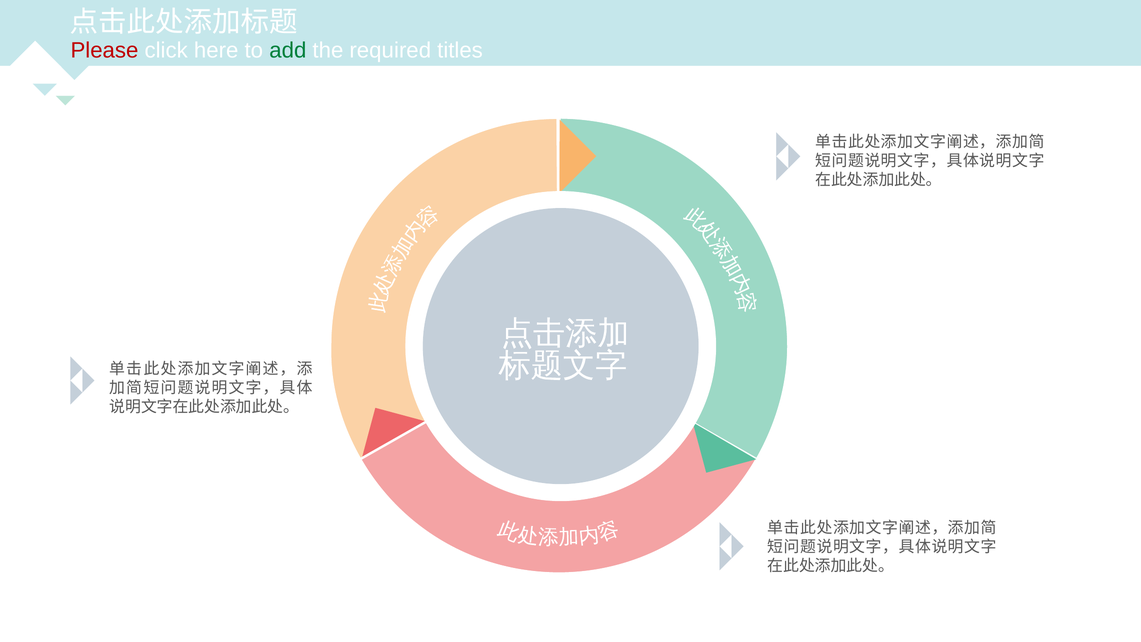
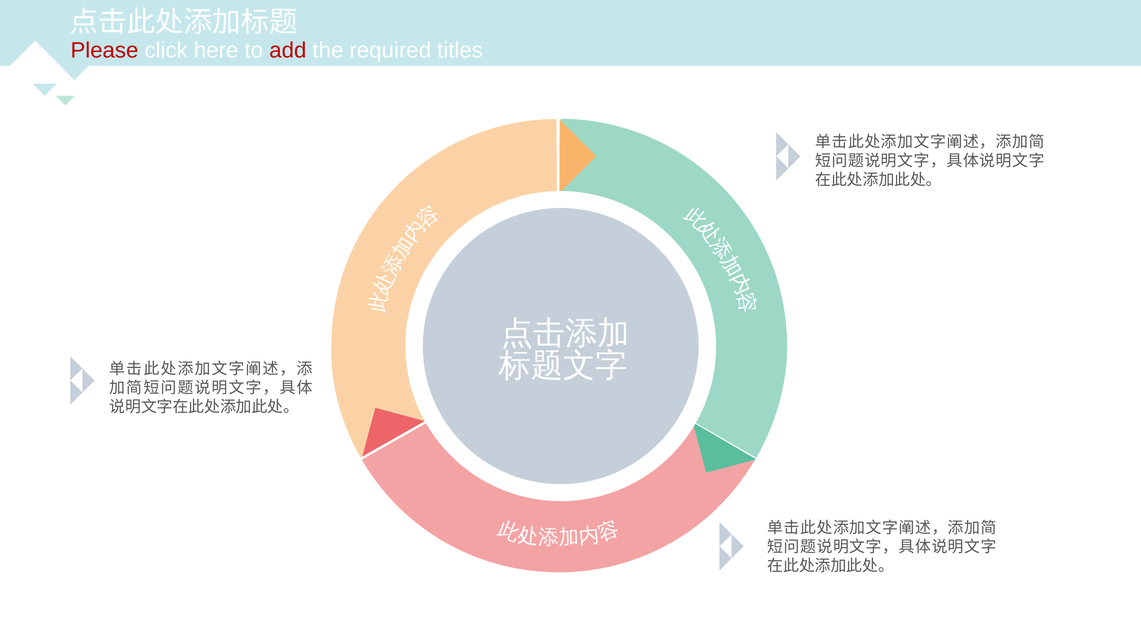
add colour: green -> red (288, 50)
